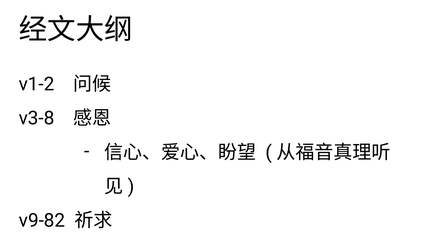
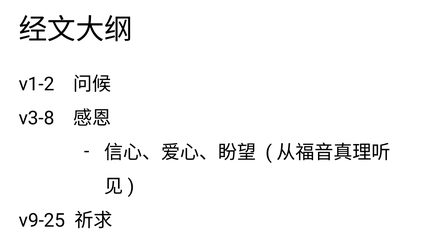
v9-82: v9-82 -> v9-25 (42, 221)
